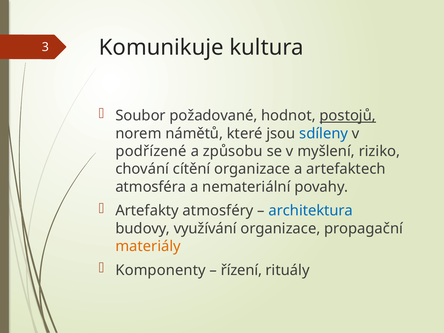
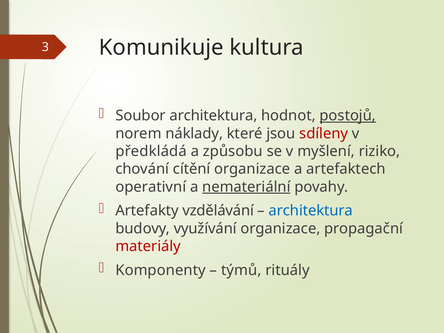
Soubor požadované: požadované -> architektura (213, 116)
námětů: námětů -> náklady (194, 134)
sdíleny colour: blue -> red (324, 134)
podřízené: podřízené -> předkládá (151, 151)
atmosféra: atmosféra -> operativní (151, 187)
nemateriální underline: none -> present (246, 187)
atmosféry: atmosféry -> vzdělávání (218, 211)
materiály colour: orange -> red (148, 246)
řízení: řízení -> týmů (241, 270)
